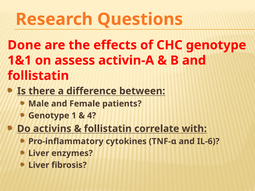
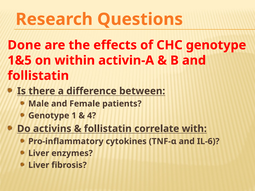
1&1: 1&1 -> 1&5 (20, 60)
assess: assess -> within (75, 60)
